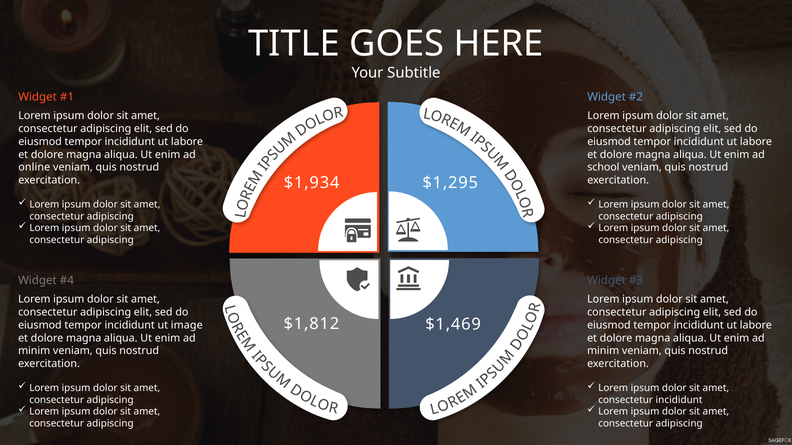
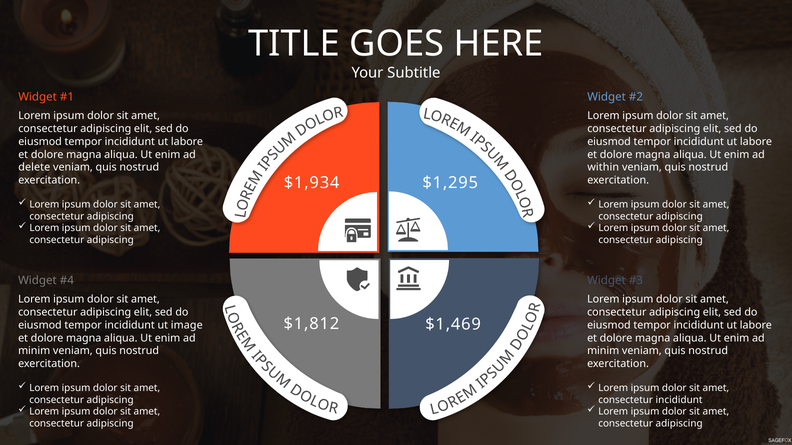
online: online -> delete (34, 168)
school: school -> within (603, 168)
